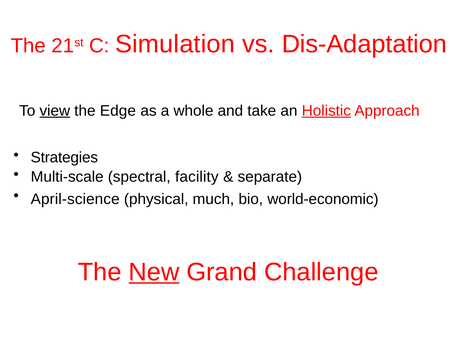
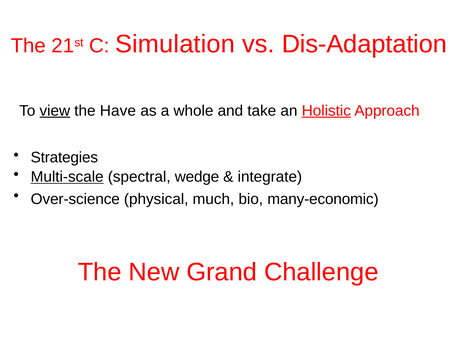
Edge: Edge -> Have (118, 111)
Multi-scale underline: none -> present (67, 177)
facility: facility -> wedge (197, 177)
separate: separate -> integrate (270, 177)
April-science: April-science -> Over-science (75, 199)
world-economic: world-economic -> many-economic (323, 199)
New underline: present -> none (154, 272)
